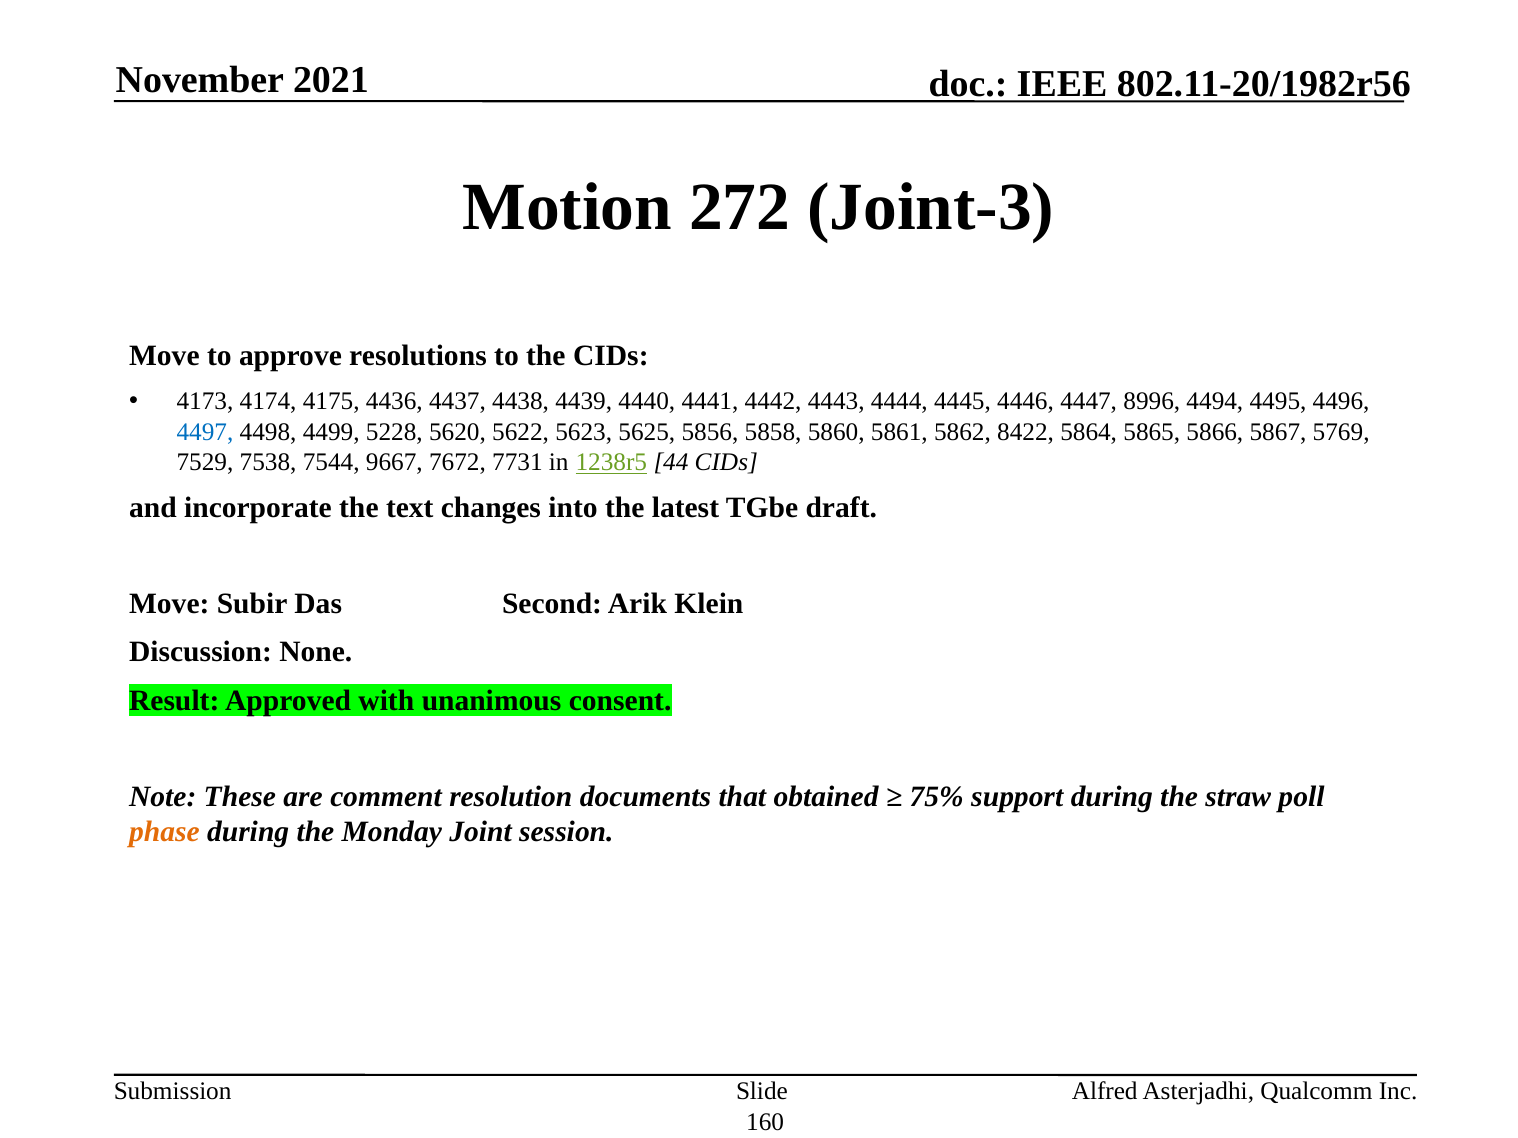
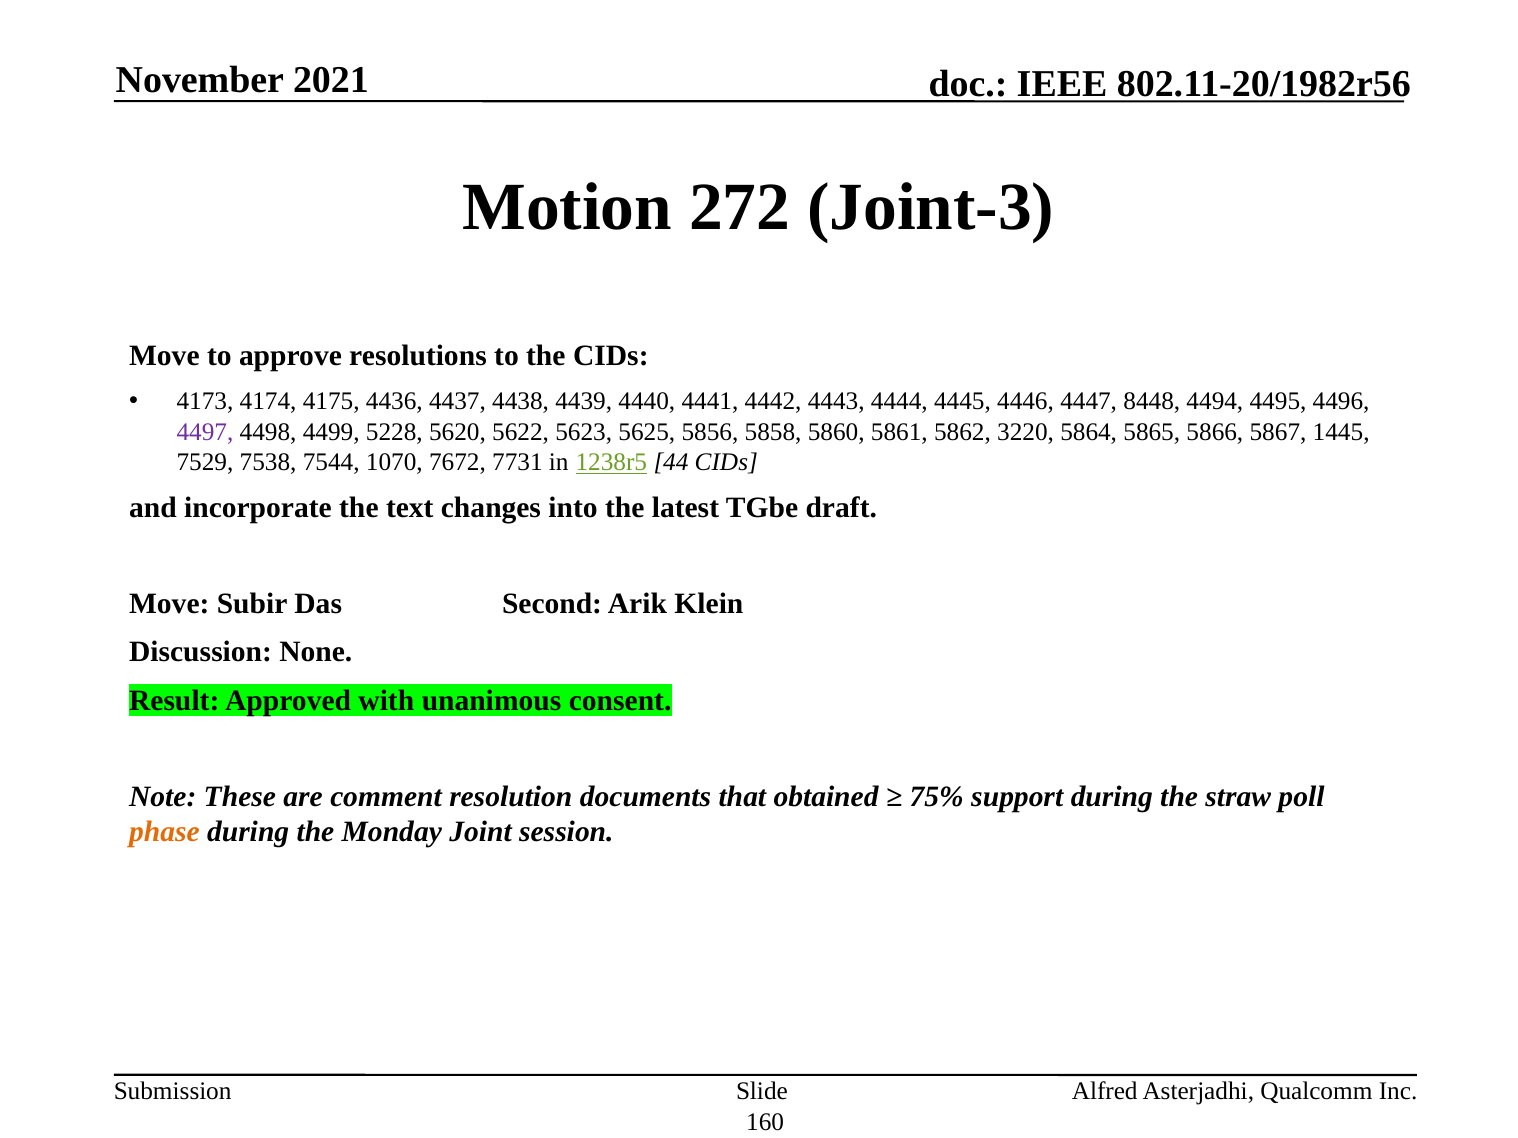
8996: 8996 -> 8448 (1152, 402)
4497 colour: blue -> purple (205, 432)
8422: 8422 -> 3220 (1026, 432)
5769: 5769 -> 1445 (1341, 432)
9667: 9667 -> 1070 (394, 462)
